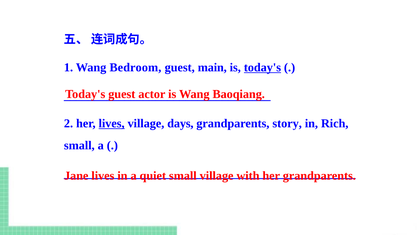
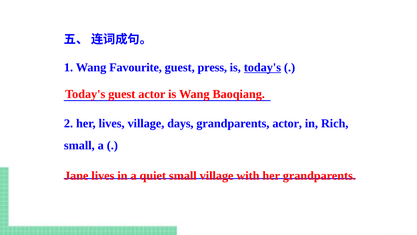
Bedroom: Bedroom -> Favourite (136, 67)
main: main -> press (212, 67)
lives underline: present -> none (112, 123)
grandparents story: story -> actor (287, 123)
